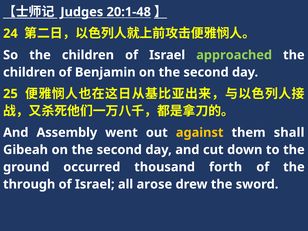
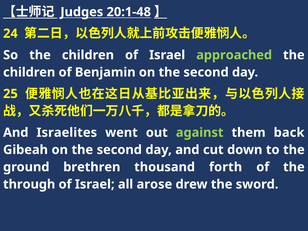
Assembly: Assembly -> Israelites (67, 133)
against colour: yellow -> light green (200, 133)
shall: shall -> back (289, 133)
occurred: occurred -> brethren (92, 167)
